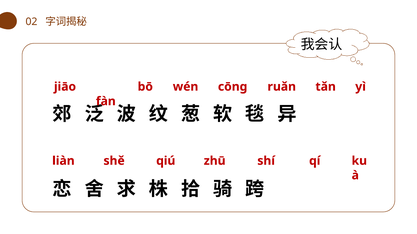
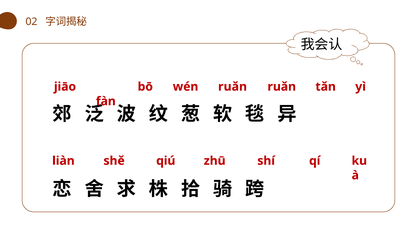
wén cōng: cōng -> ruǎn (233, 87)
